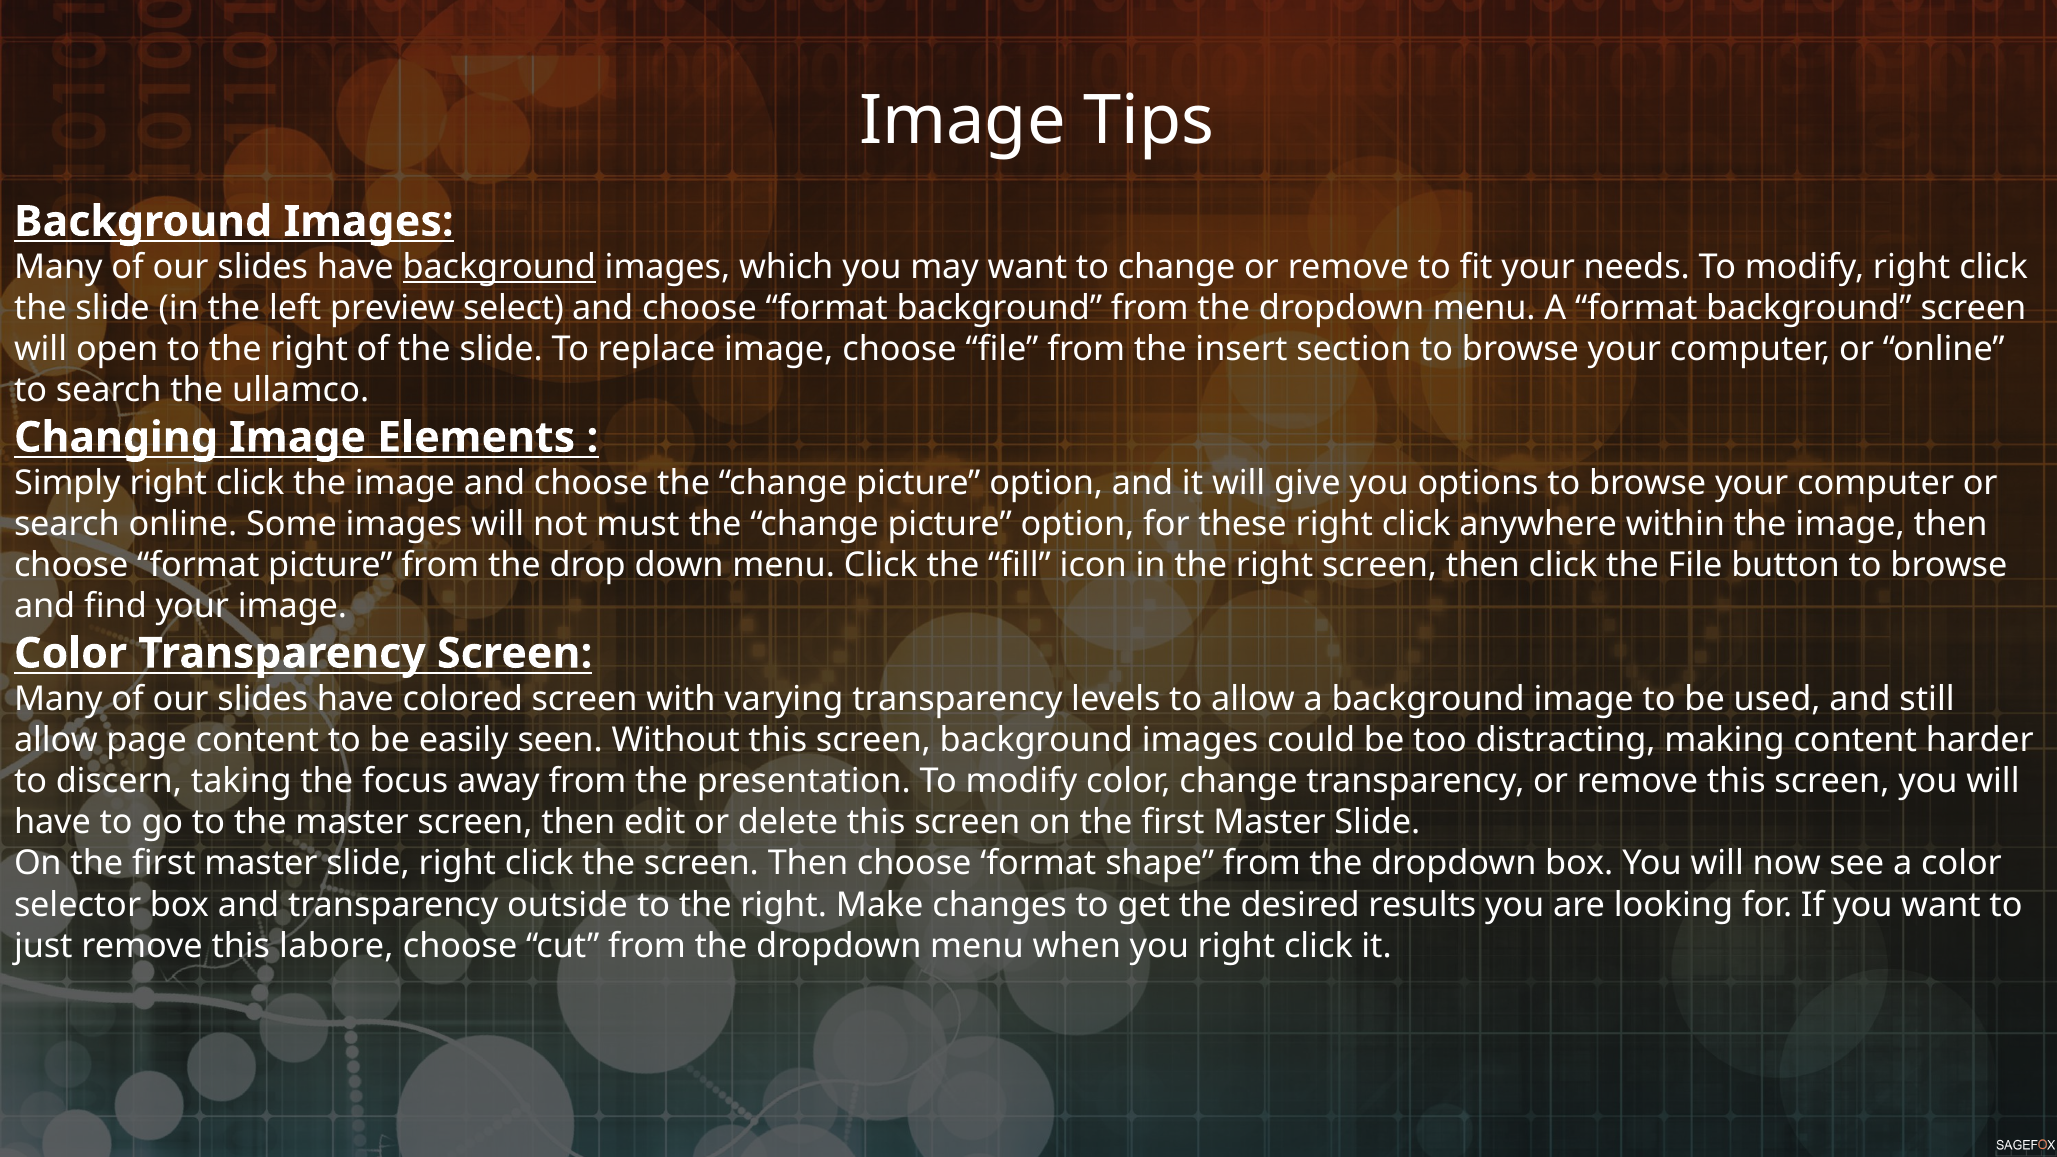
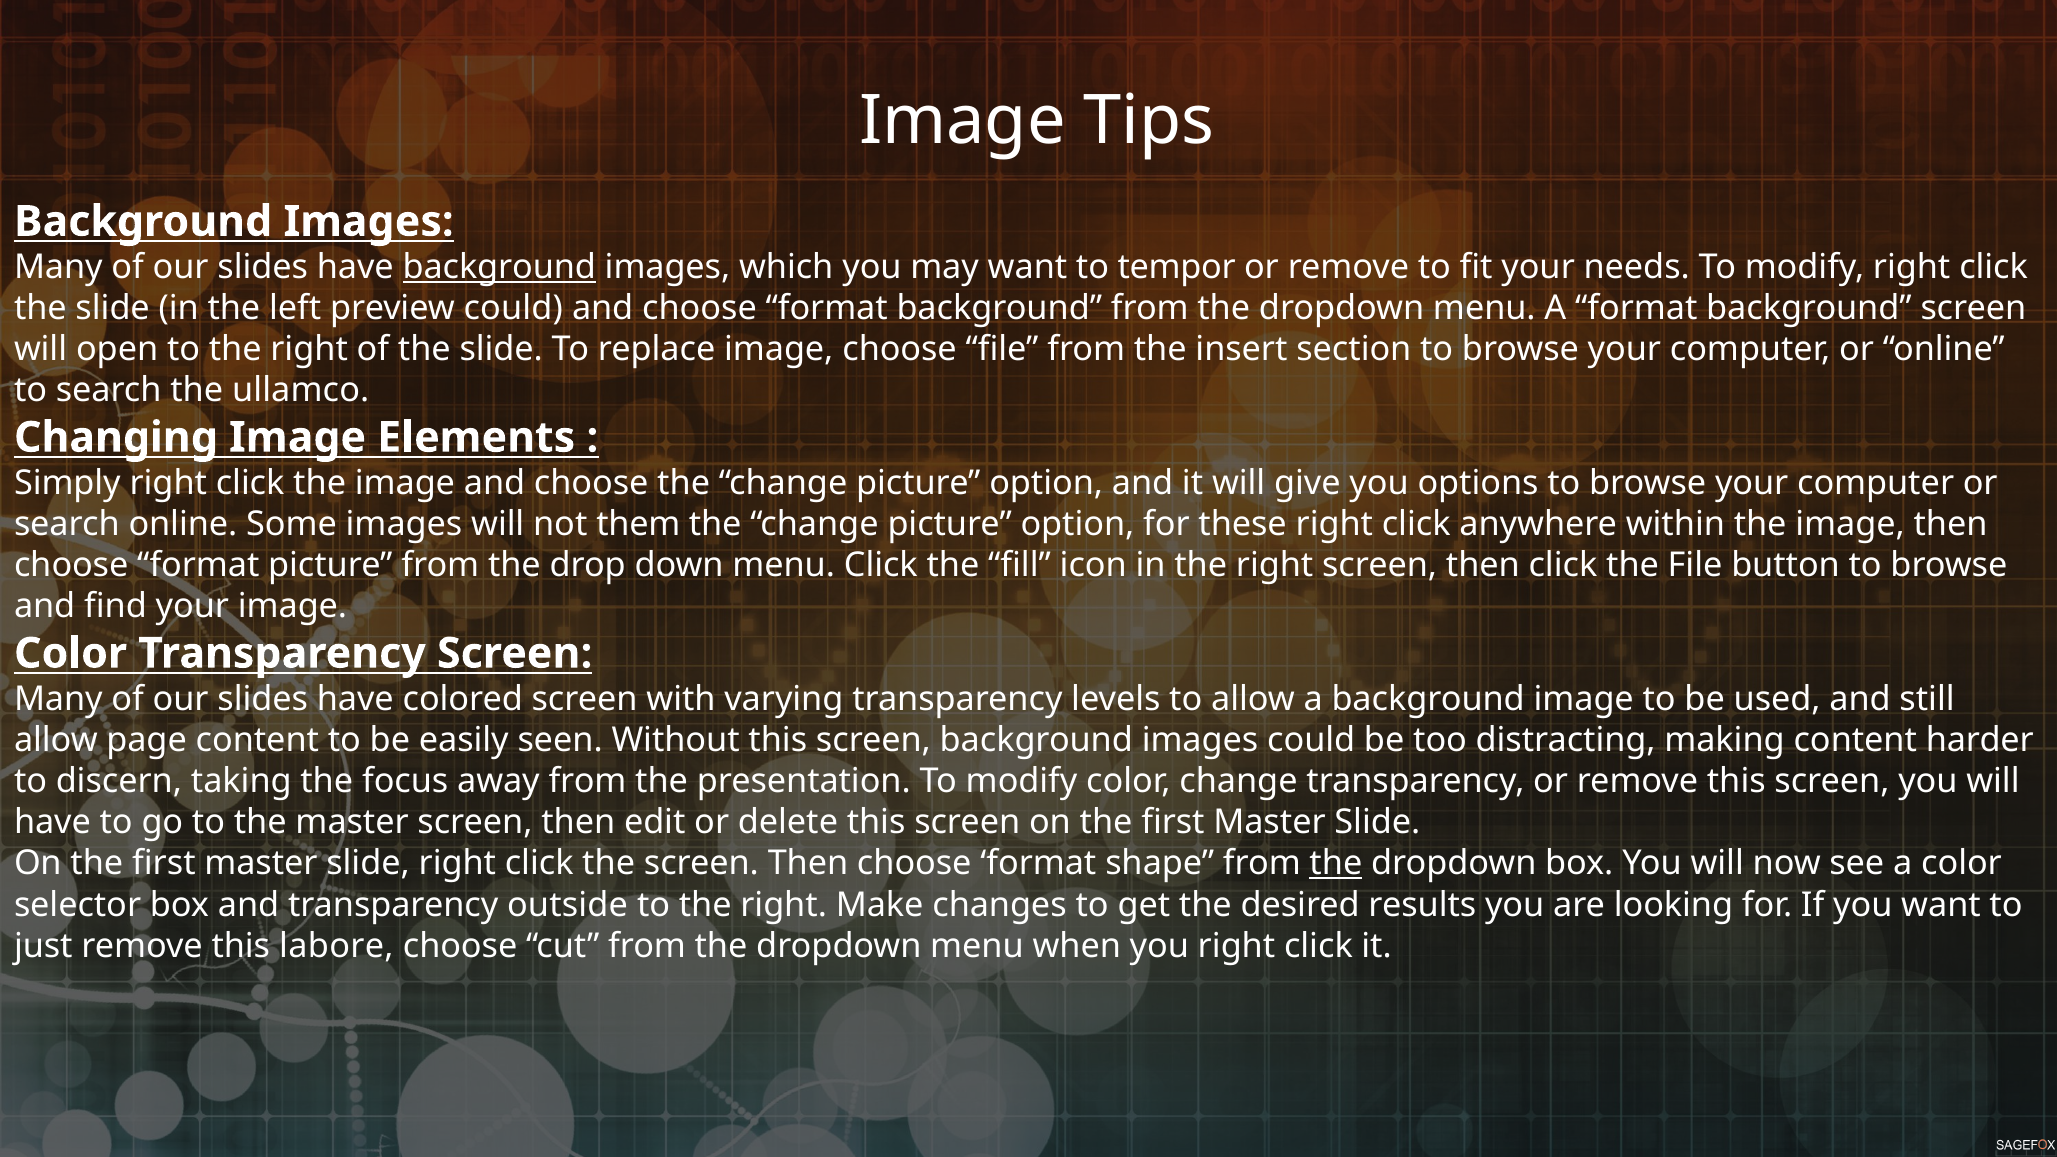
to change: change -> tempor (1177, 267)
preview select: select -> could (513, 308)
must: must -> them (638, 524)
the underline: none -> present (1336, 864)
